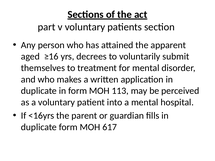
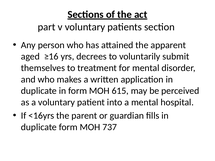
113: 113 -> 615 (120, 91)
617: 617 -> 737 (110, 127)
